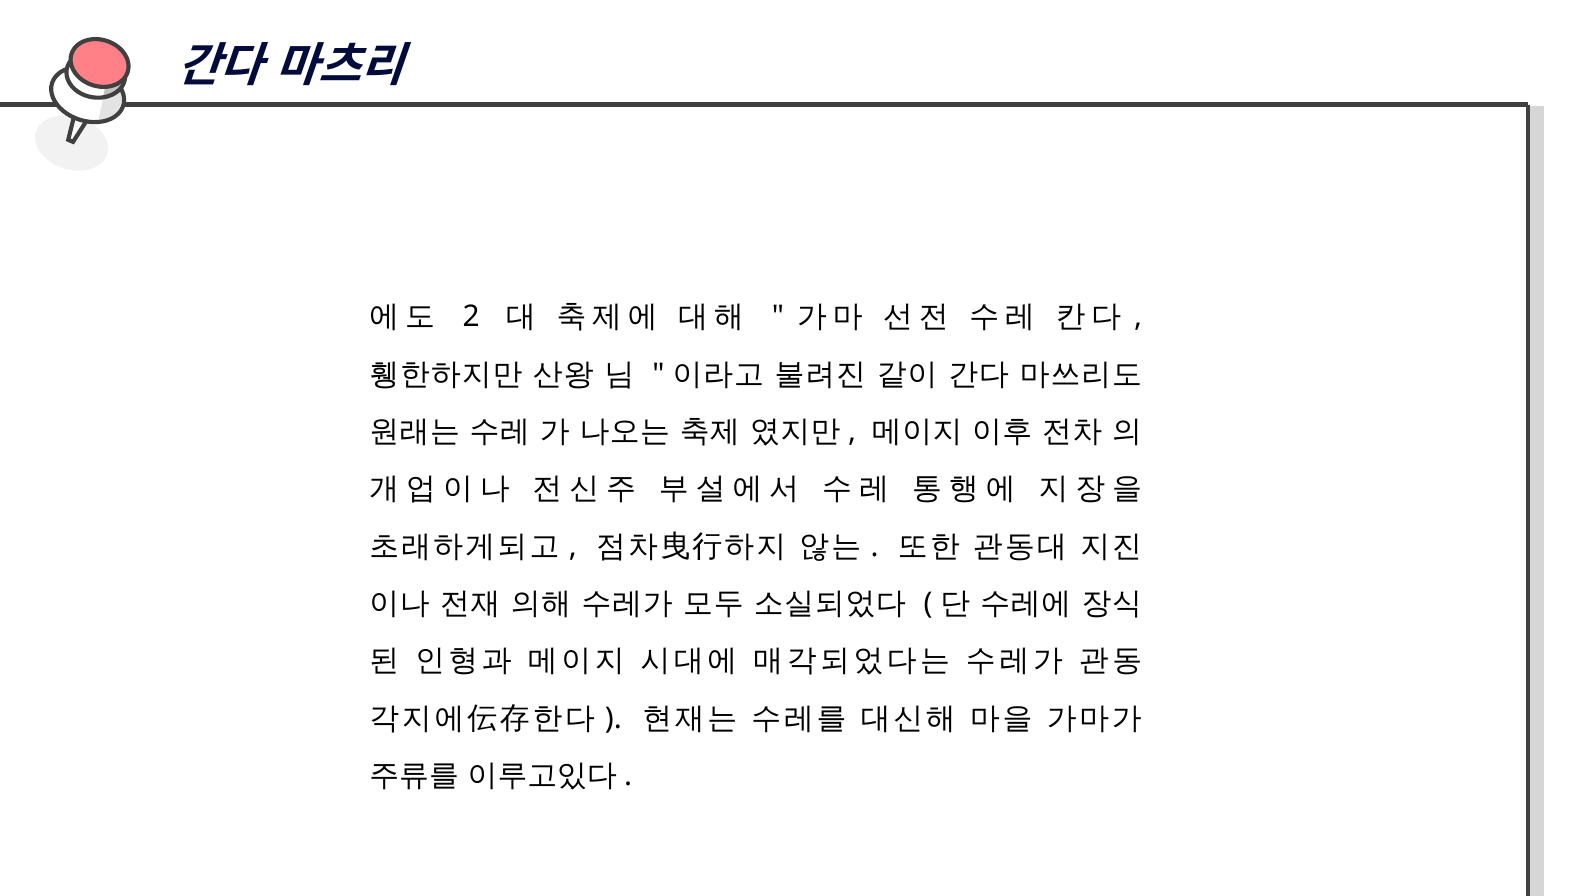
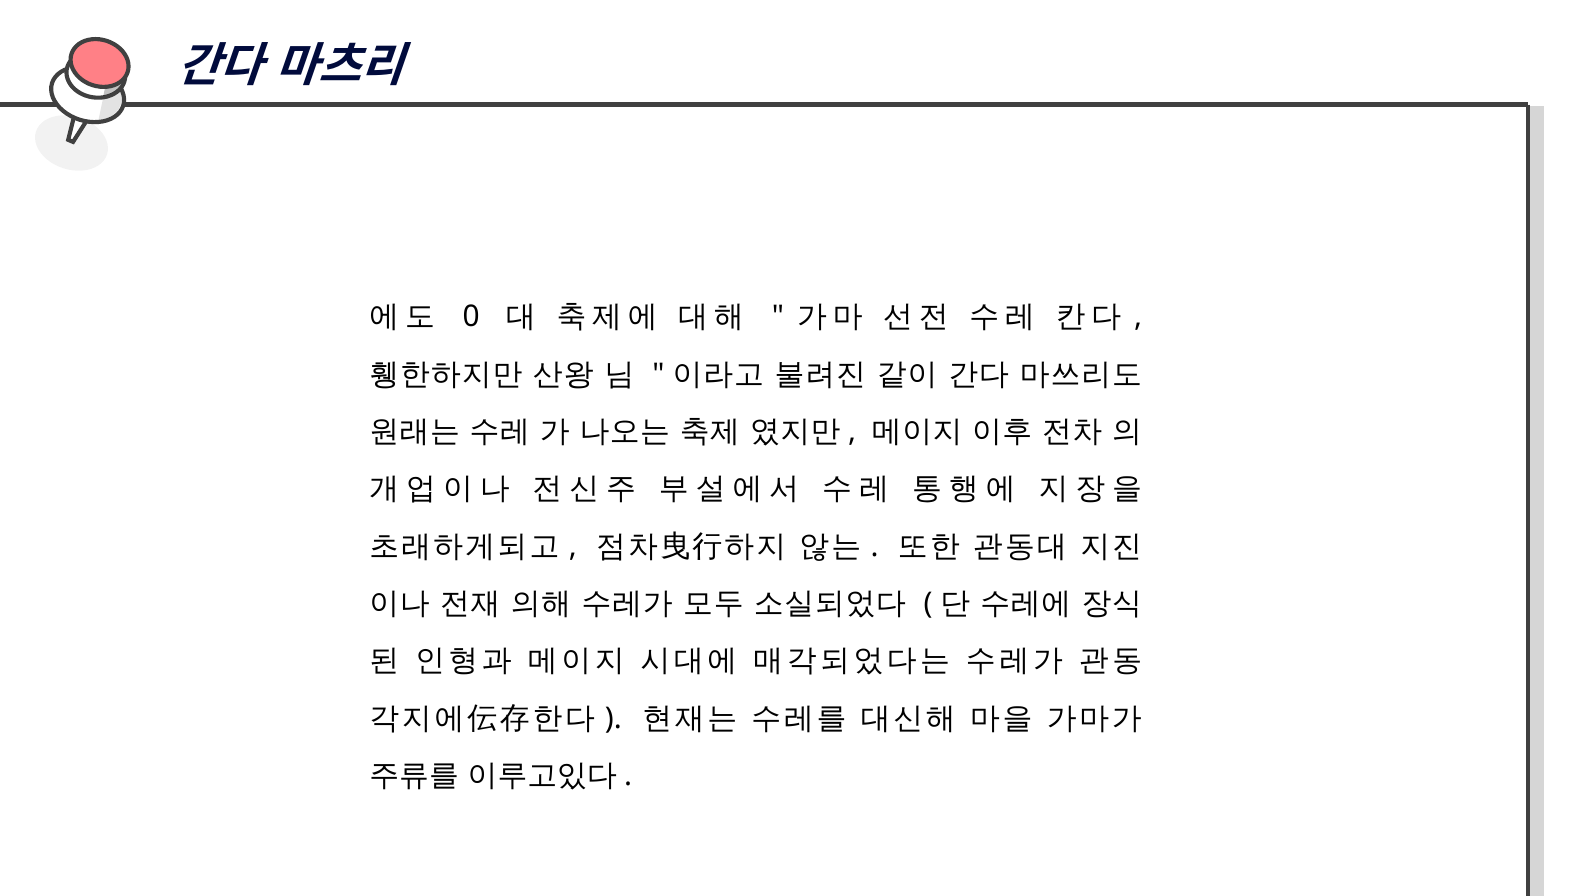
2: 2 -> 0 (471, 317)
